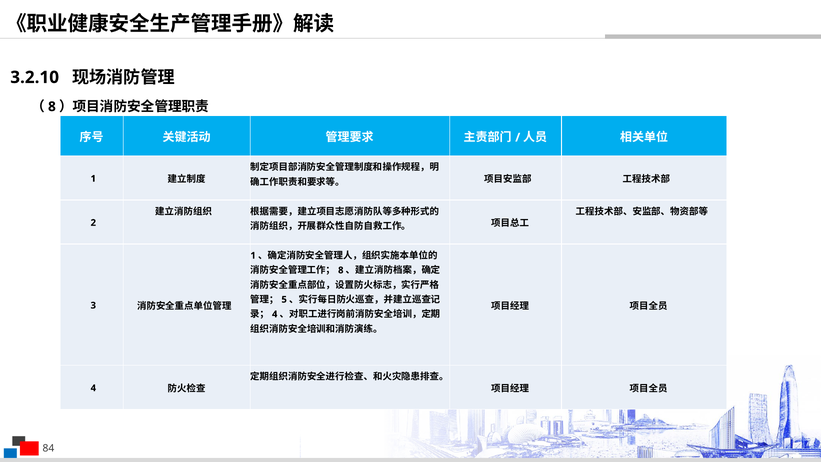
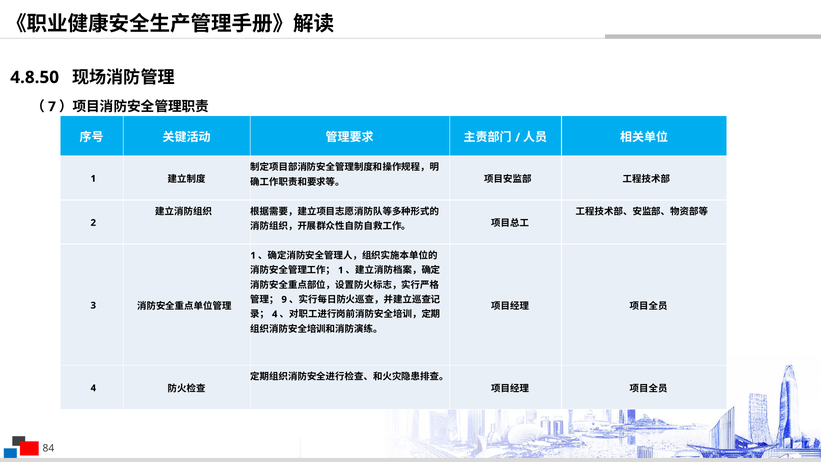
3.2.10: 3.2.10 -> 4.8.50 (35, 77)
8: 8 -> 7 (52, 107)
8: 8 -> 1 (341, 270)
5: 5 -> 9 (284, 299)
